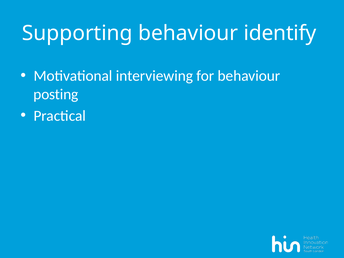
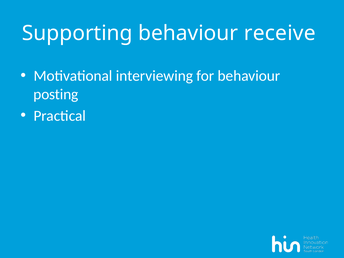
identify: identify -> receive (280, 33)
